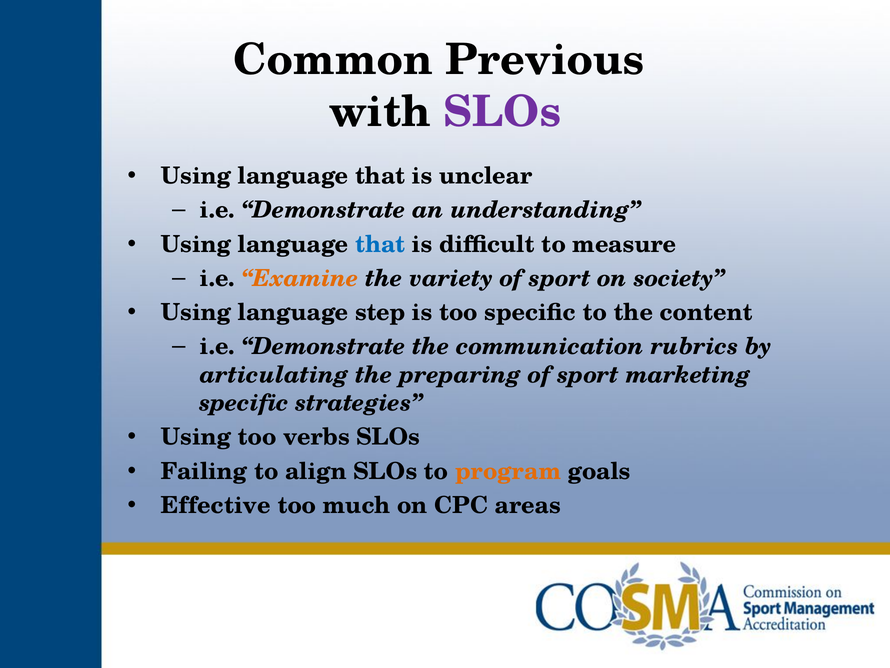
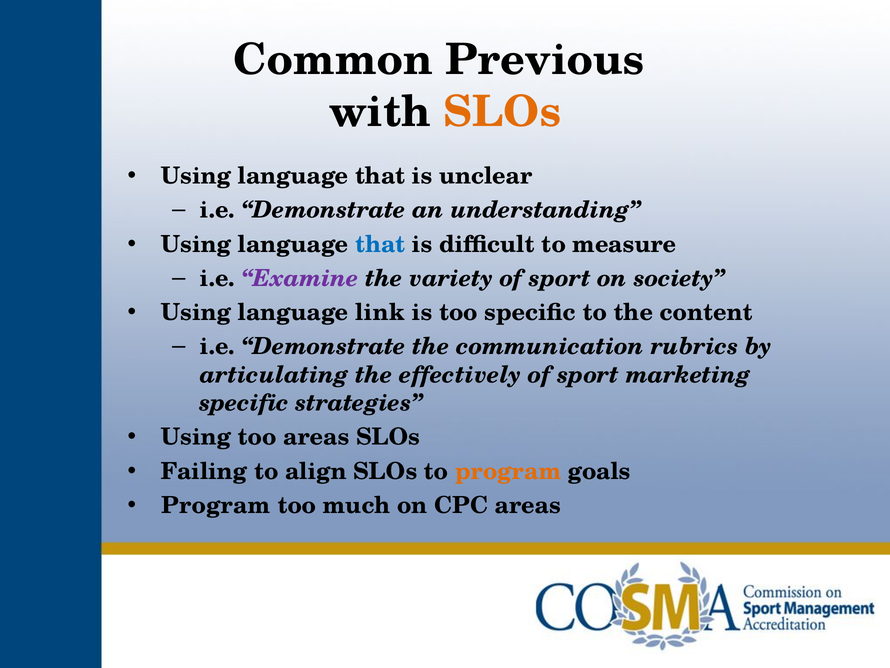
SLOs colour: purple -> orange (502, 112)
Examine colour: orange -> purple (300, 278)
step: step -> link (380, 312)
preparing: preparing -> effectively (460, 375)
too verbs: verbs -> areas (316, 437)
Effective: Effective -> Program (216, 505)
